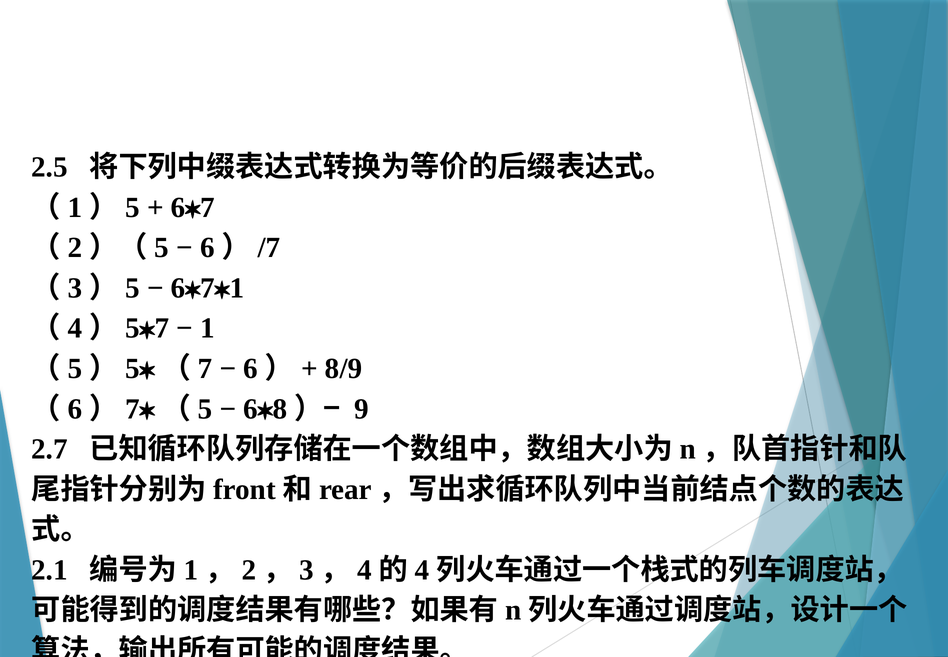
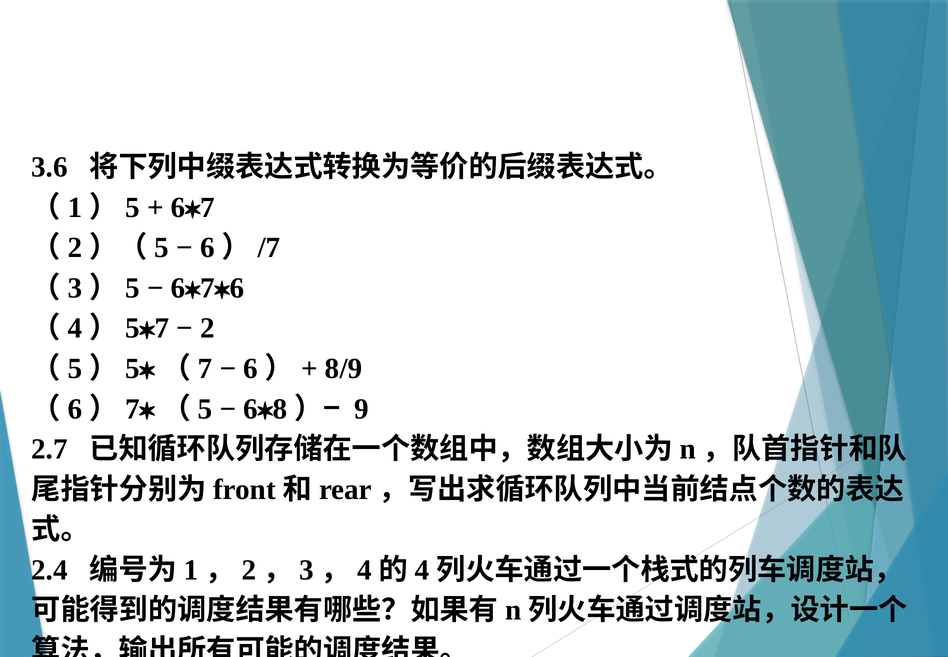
2.5: 2.5 -> 3.6 (50, 167)
1: 1 -> 6 (237, 288)
1: 1 -> 2 (208, 328)
2.1: 2.1 -> 2.4 (50, 569)
